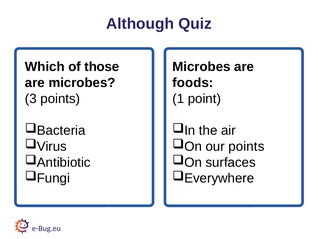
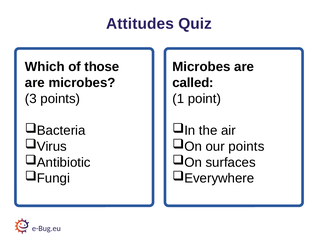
Although: Although -> Attitudes (140, 24)
foods: foods -> called (193, 83)
